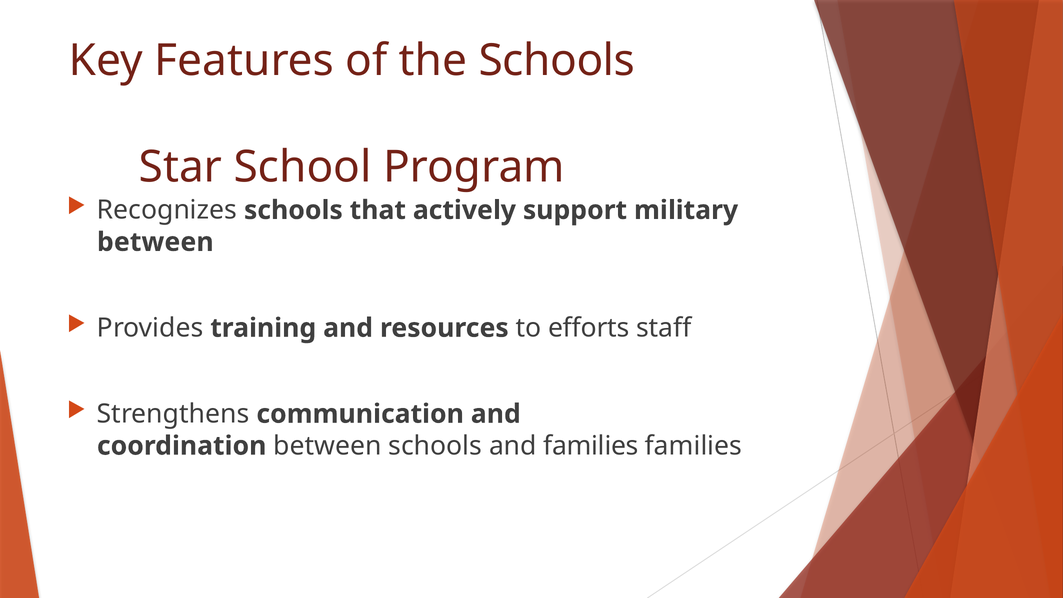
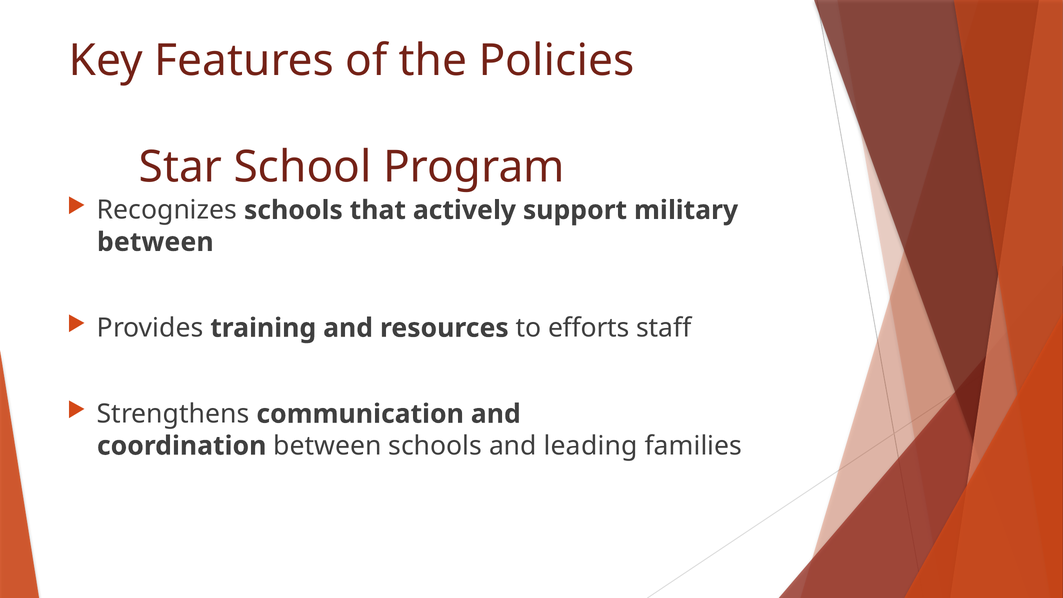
the Schools: Schools -> Policies (557, 61)
and families: families -> leading (591, 446)
